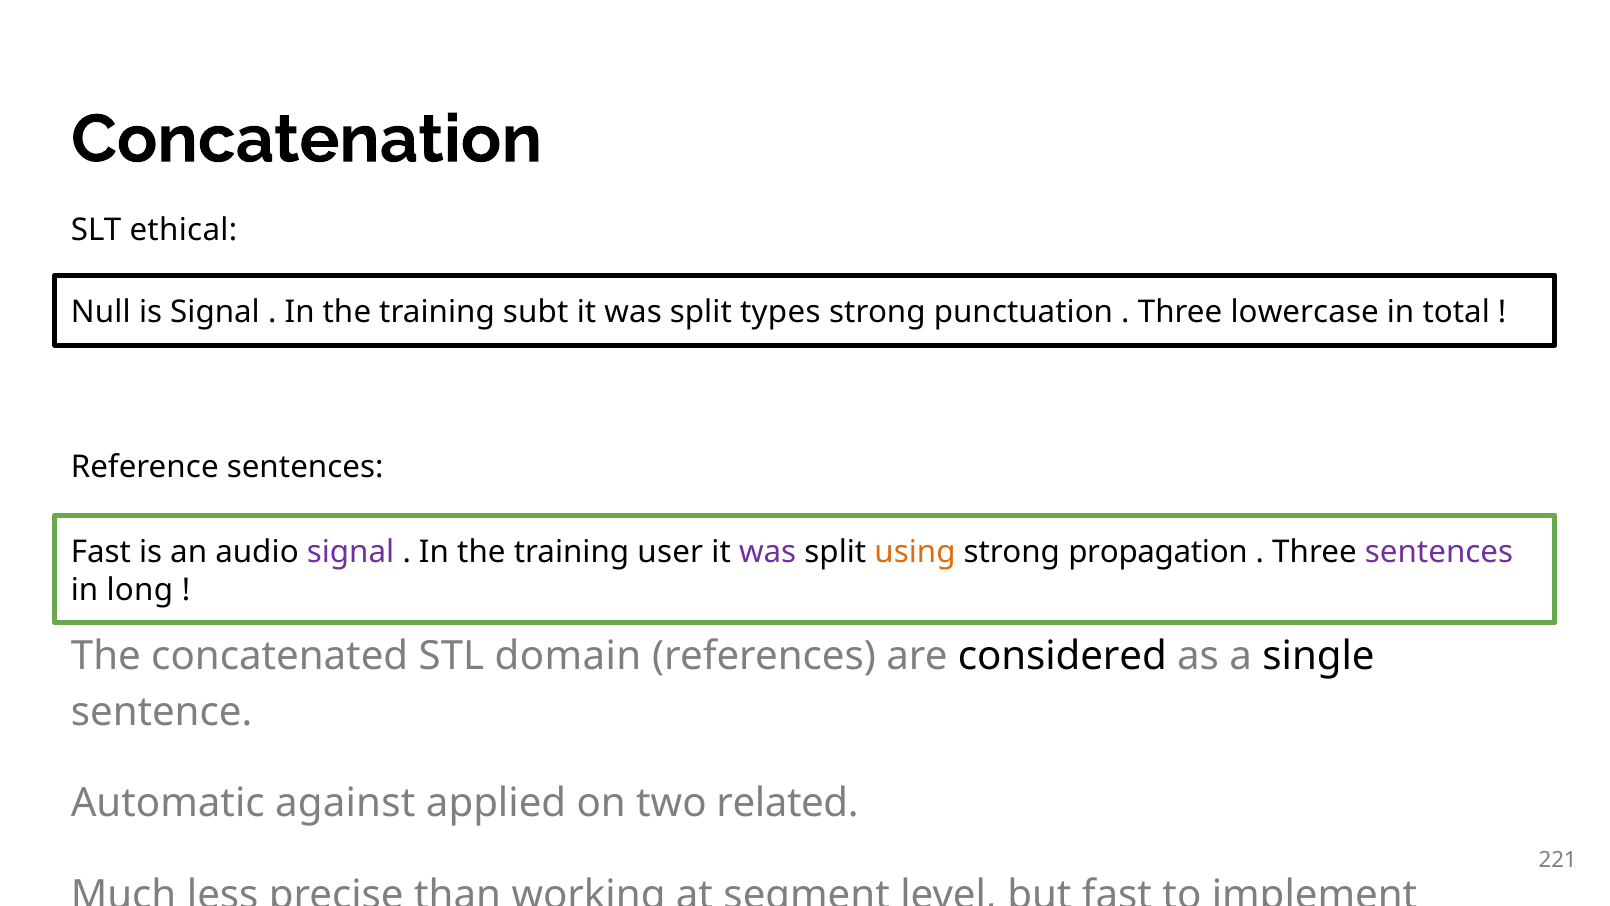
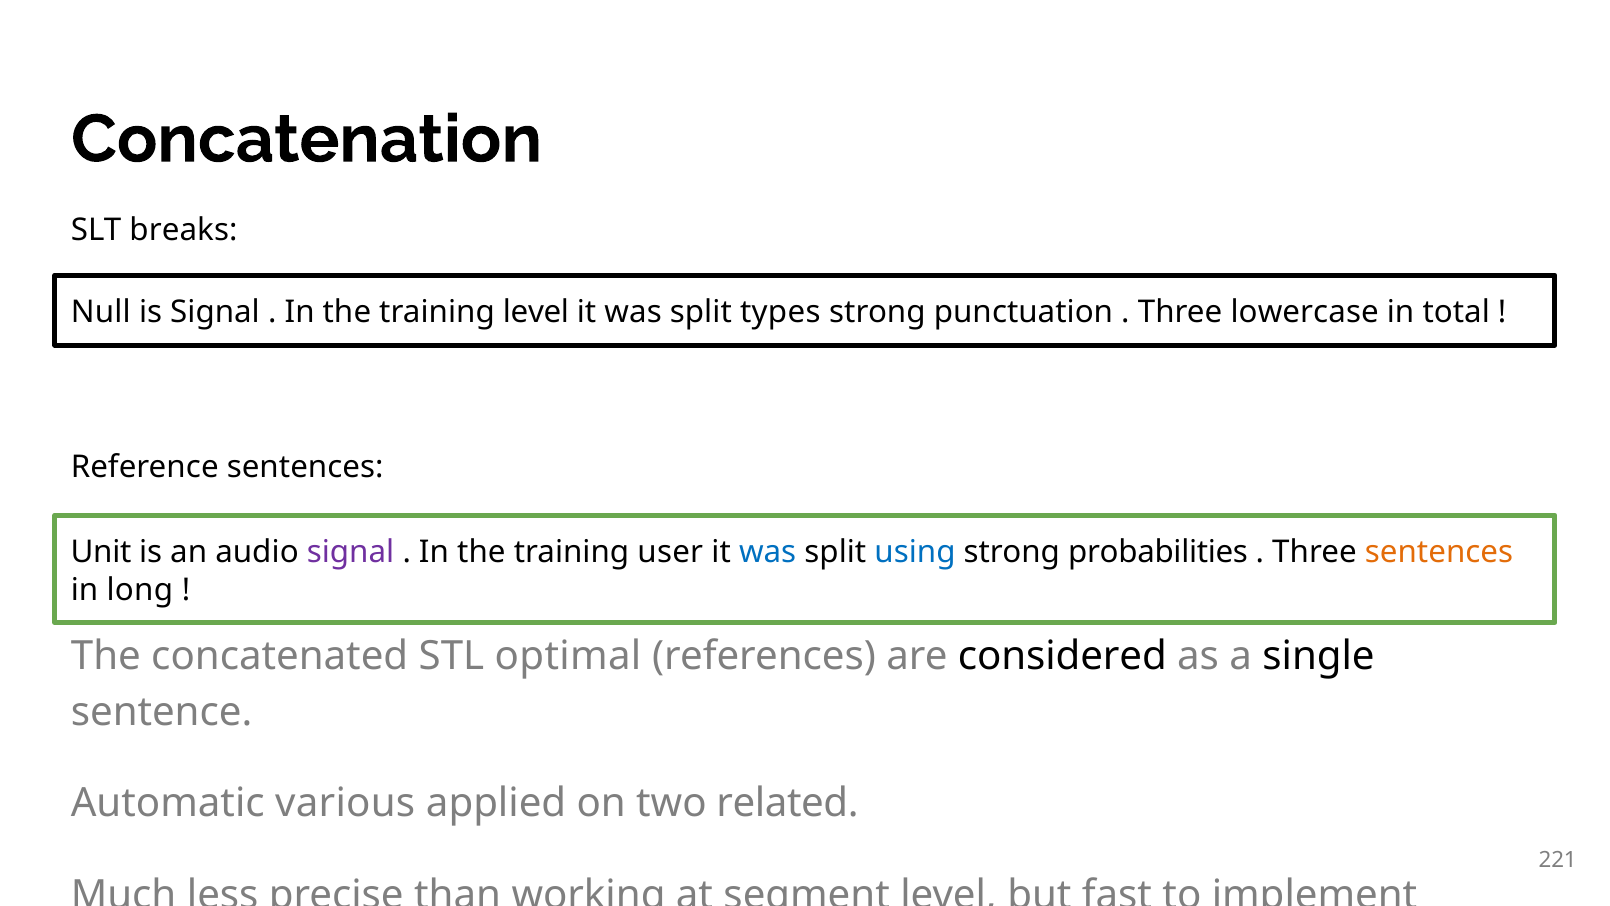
ethical: ethical -> breaks (183, 230)
training subt: subt -> level (536, 312)
Fast: Fast -> Unit (101, 552)
was colour: purple -> blue (768, 552)
using colour: orange -> blue (915, 552)
propagation: propagation -> probabilities (1158, 552)
sentences colour: purple -> orange (1439, 552)
domain: domain -> optimal (568, 656)
against: against -> various (345, 803)
